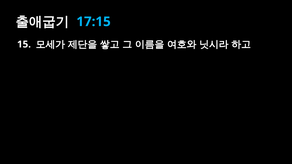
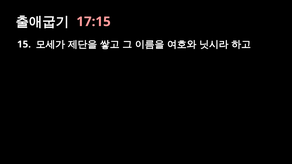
17:15 colour: light blue -> pink (94, 22)
